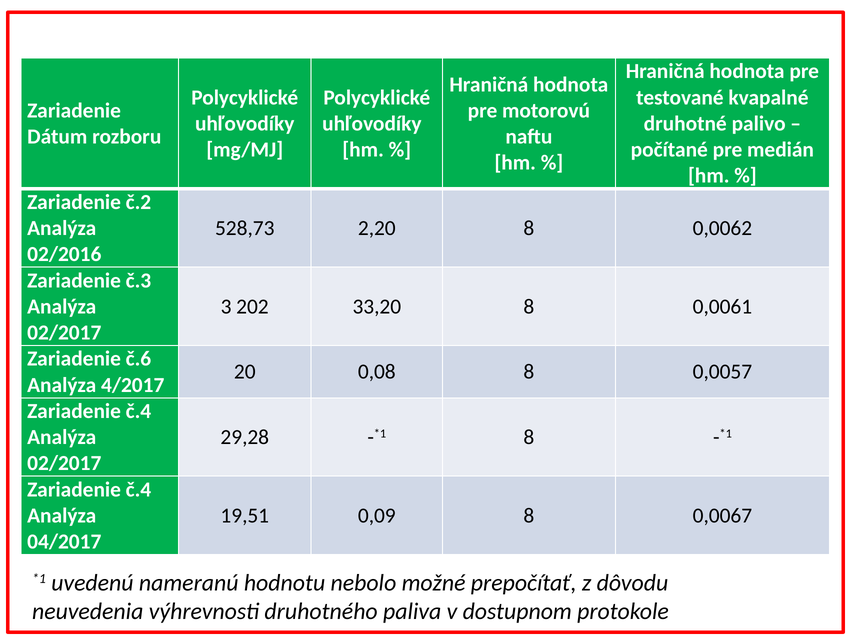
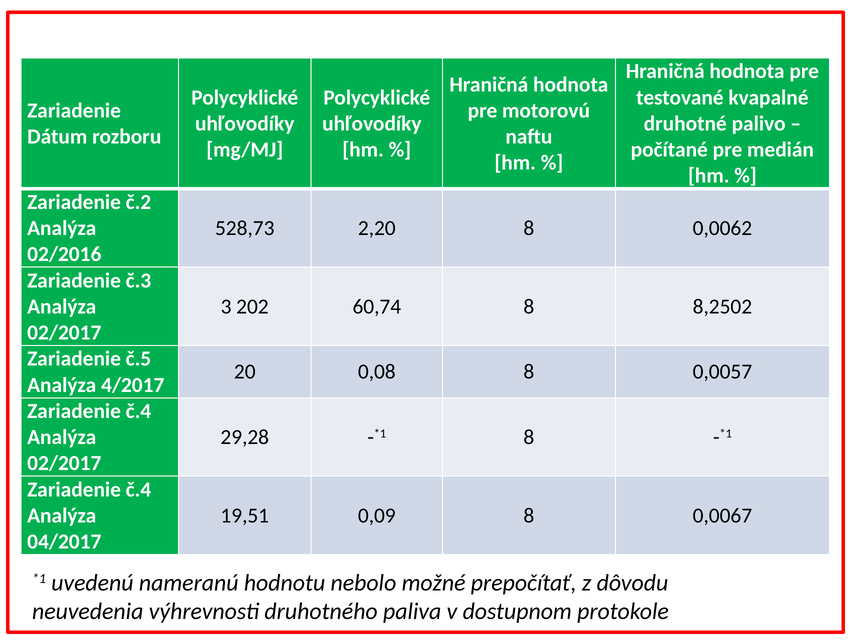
33,20: 33,20 -> 60,74 (377, 307)
0,0061: 0,0061 -> 8,2502 (722, 307)
č.6: č.6 -> č.5 (138, 359)
